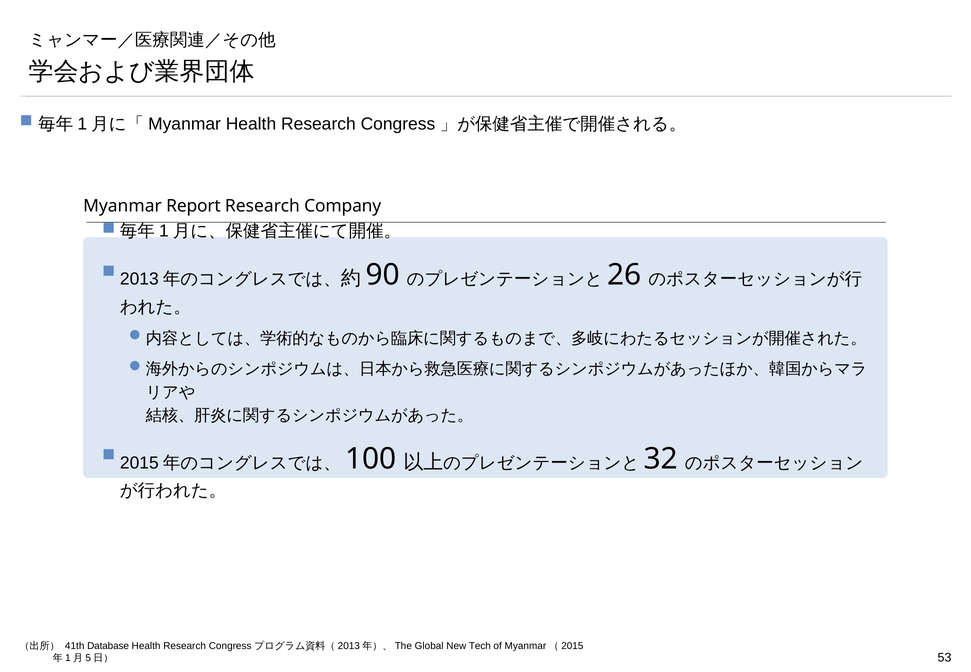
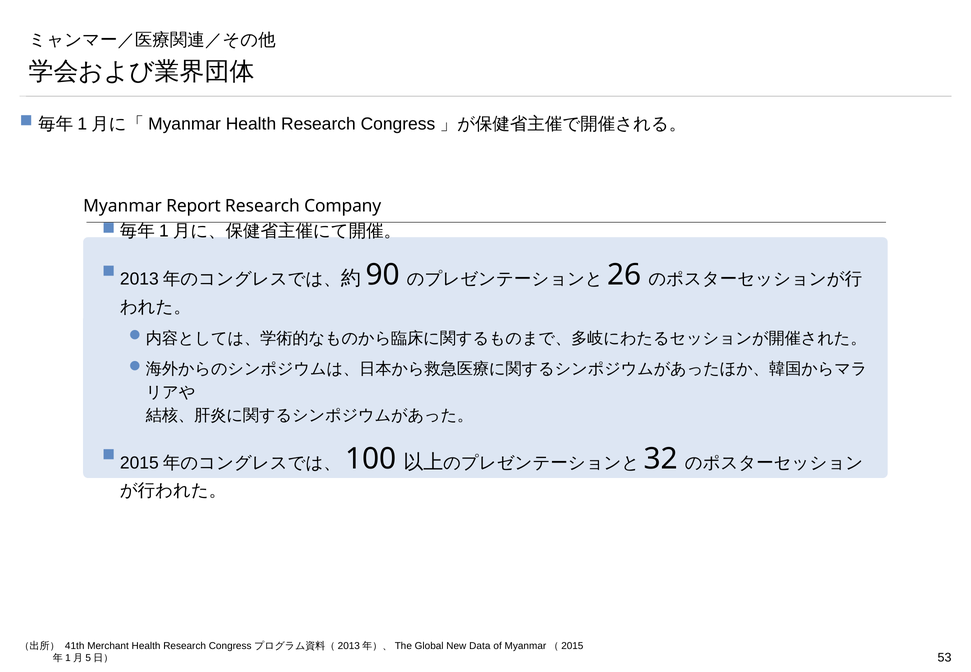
Database: Database -> Merchant (108, 646)
Tech: Tech -> Data (480, 646)
